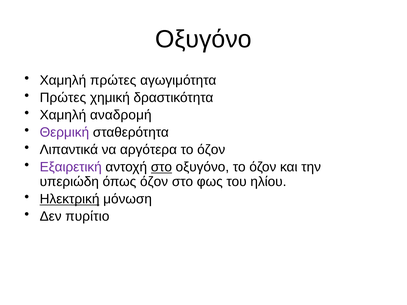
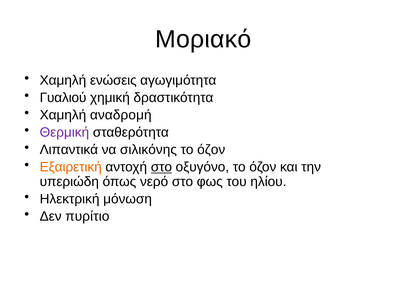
Οξυγόνο: Οξυγόνο -> Μοριακό (203, 39)
Χαμηλή πρώτες: πρώτες -> ενώσεις (113, 81)
Πρώτες: Πρώτες -> Γυαλιού (63, 98)
αργότερα: αργότερα -> σιλικόνης (148, 150)
Εξαιρετική colour: purple -> orange (71, 167)
όπως όζον: όζον -> νερό (154, 182)
Ηλεκτρική underline: present -> none (70, 199)
